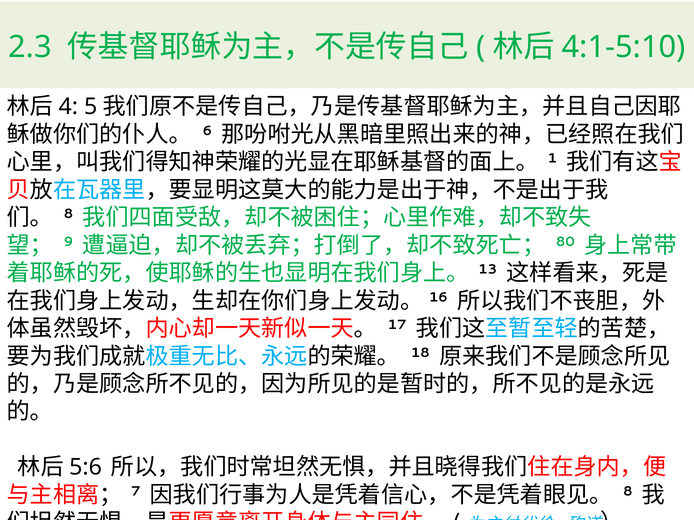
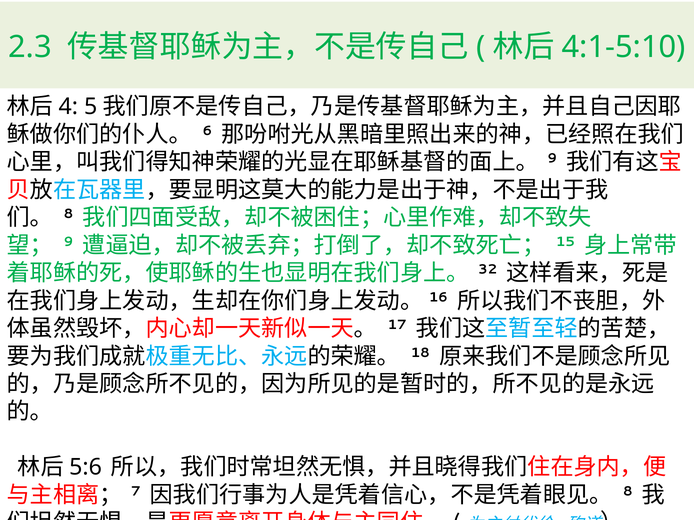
1: 1 -> 9 (552, 159)
80: 80 -> 15 (565, 242)
13: 13 -> 32 (488, 270)
